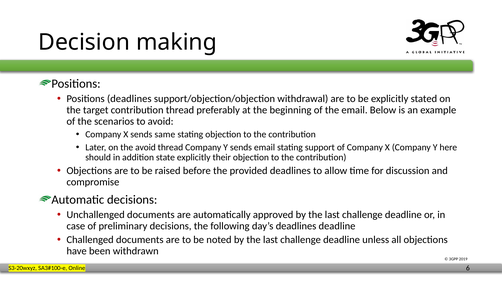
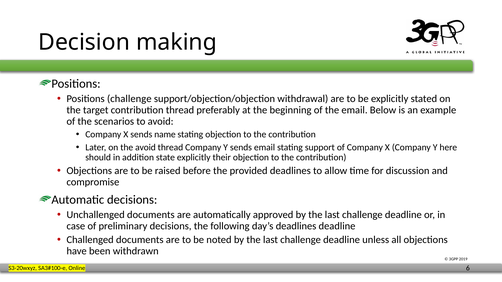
Positions deadlines: deadlines -> challenge (129, 99)
same: same -> name (165, 135)
